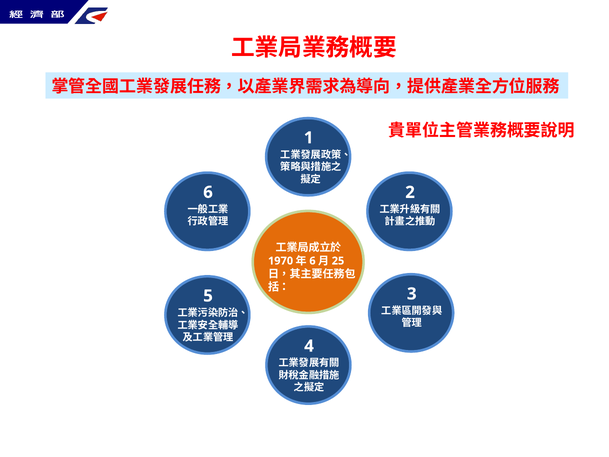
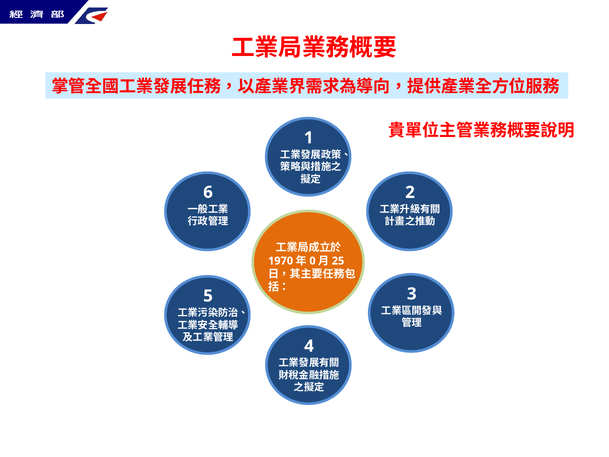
6: 6 -> 0 (312, 261)
